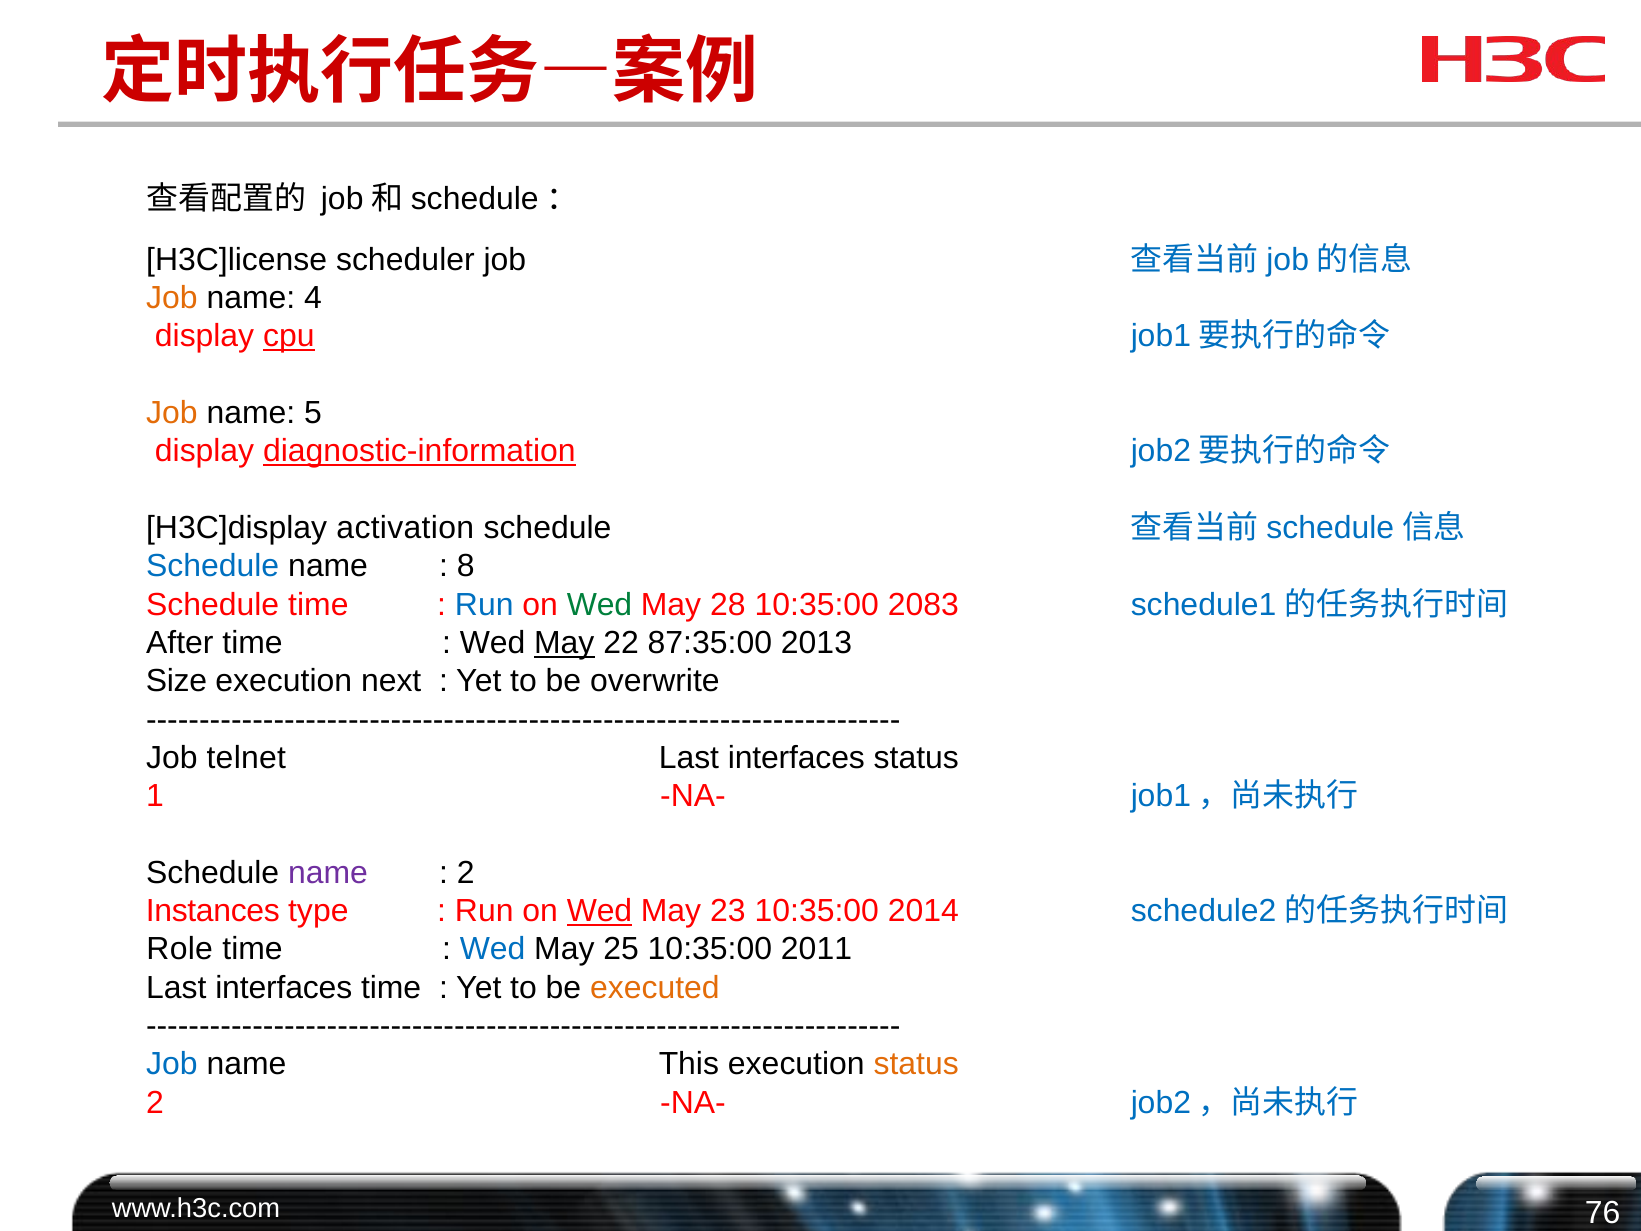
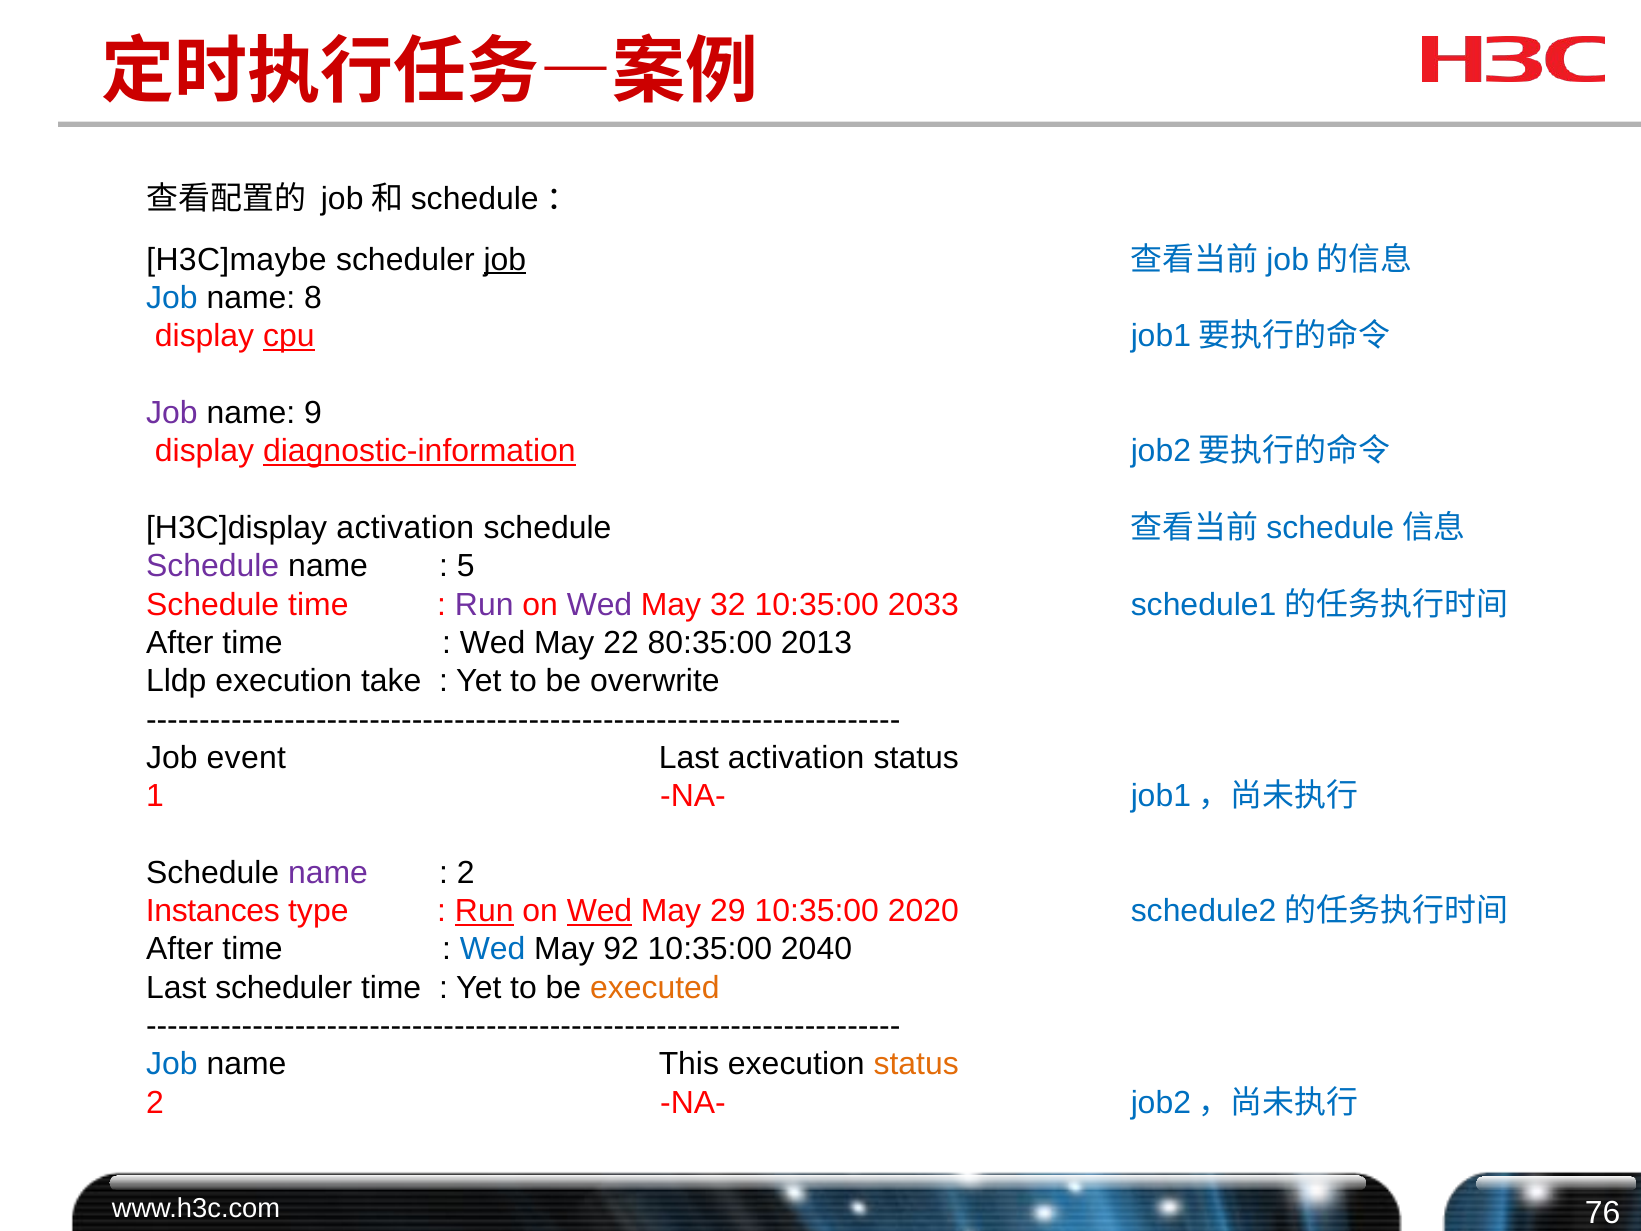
H3C]license: H3C]license -> H3C]maybe (237, 260)
job underline: none -> present (505, 260)
Job colour: orange -> blue (172, 298)
4: 4 -> 8 (313, 298)
Job colour: orange -> purple (172, 413)
5: 5 -> 9 (313, 413)
Schedule colour: blue -> purple (213, 566)
8: 8 -> 5 (466, 566)
Run colour: blue -> purple (484, 604)
Wed colour: green -> purple (600, 604)
28: 28 -> 32 (728, 604)
2083: 2083 -> 2033 (923, 604)
May underline: present -> none (564, 643)
87:35:00: 87:35:00 -> 80:35:00 (710, 643)
Size: Size -> Lldp (176, 681)
next: next -> take (391, 681)
telnet: telnet -> event (246, 758)
interfaces: interfaces -> activation (796, 758)
Run underline: none -> present (484, 911)
23: 23 -> 29 (728, 911)
2014: 2014 -> 2020 (923, 911)
Role: Role -> After (180, 949)
25: 25 -> 92 (621, 949)
2011: 2011 -> 2040 (817, 949)
interfaces: interfaces -> scheduler (284, 988)
